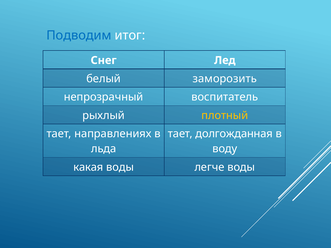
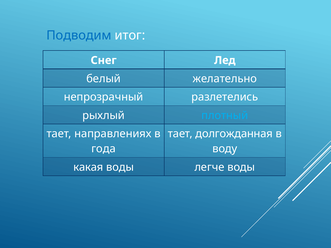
заморозить: заморозить -> желательно (225, 79)
воспитатель: воспитатель -> разлетелись (225, 97)
плотный colour: yellow -> light blue (225, 116)
льда: льда -> года (104, 149)
